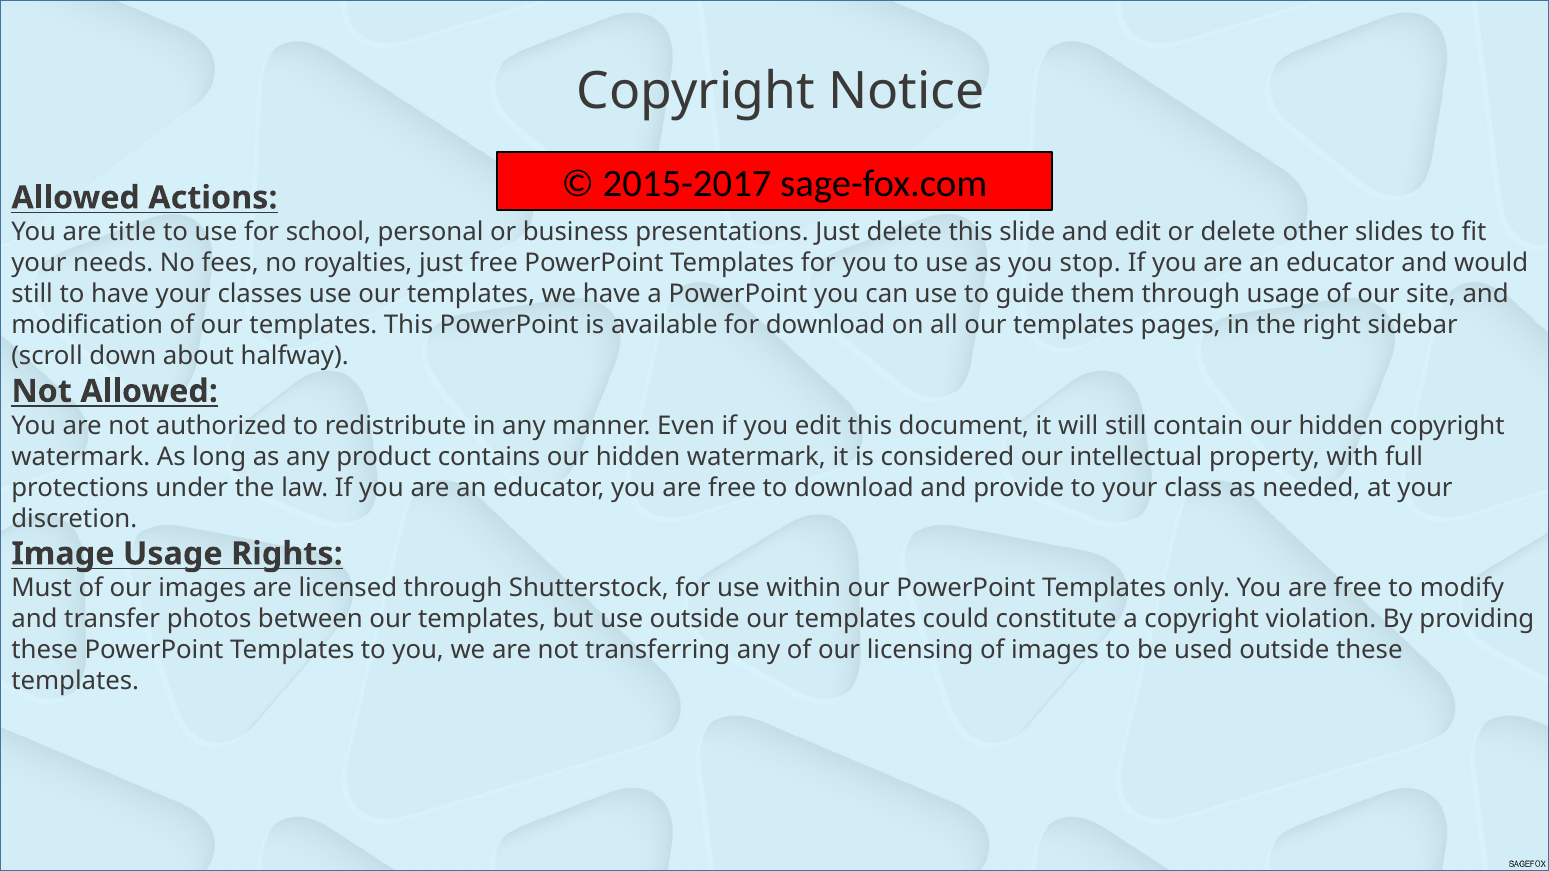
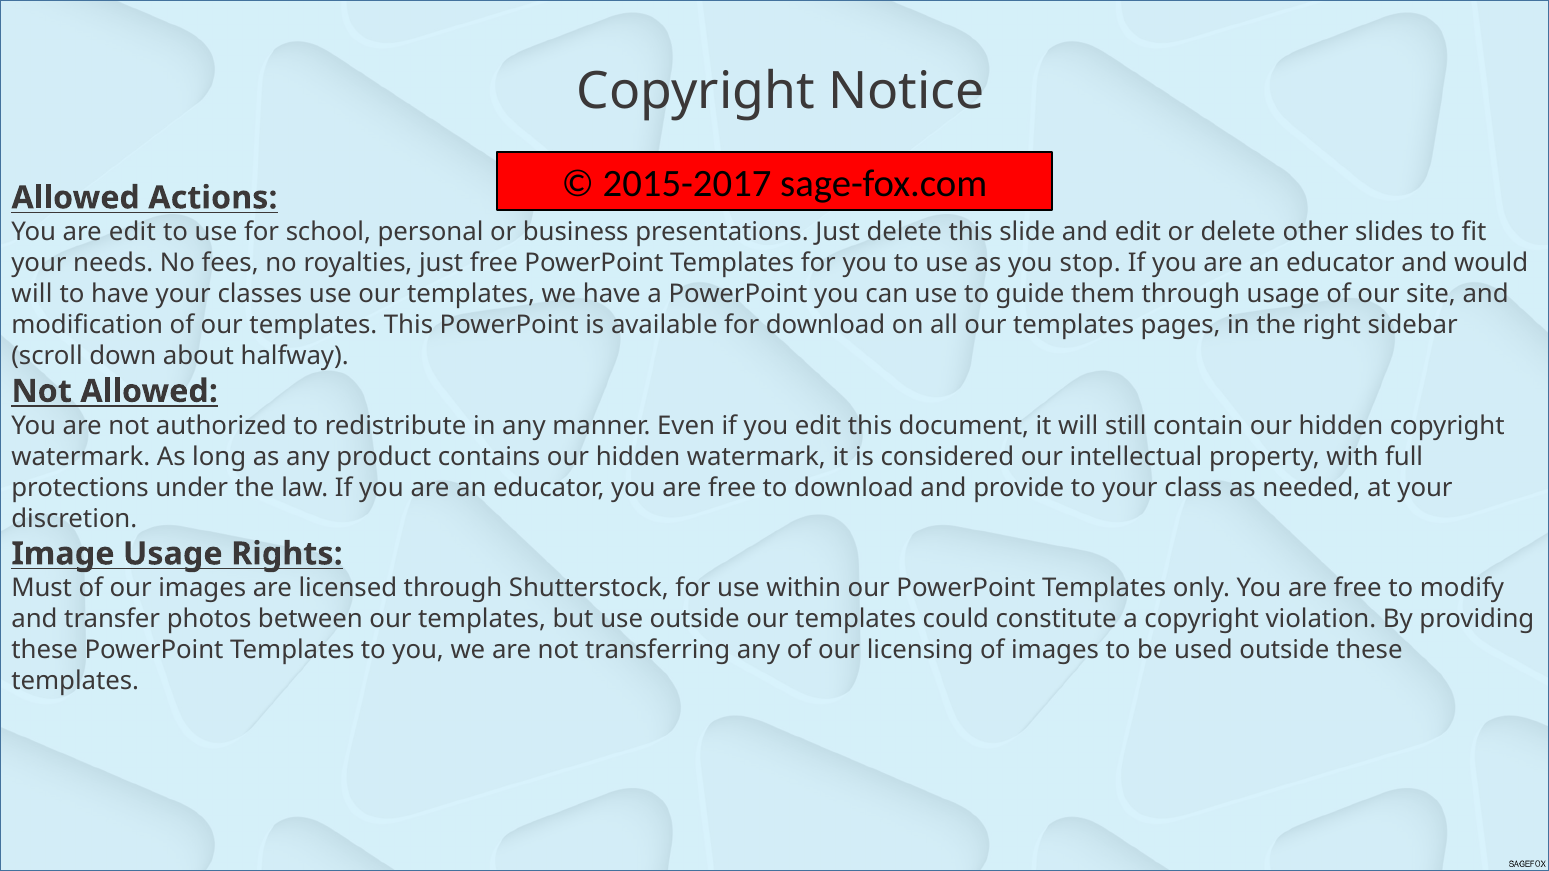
are title: title -> edit (132, 232)
still: still -> will (32, 294)
